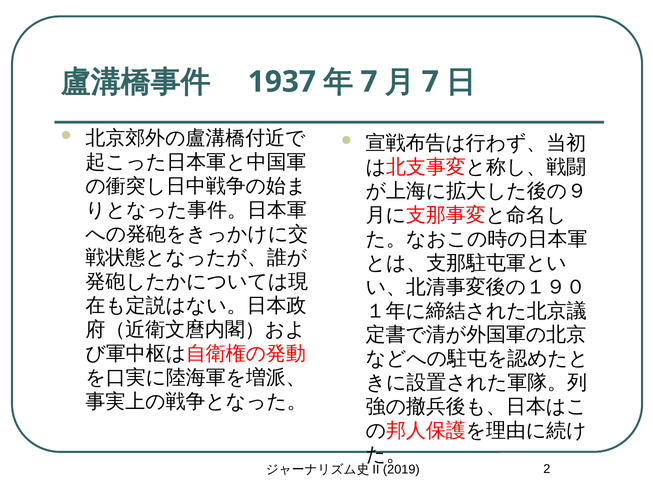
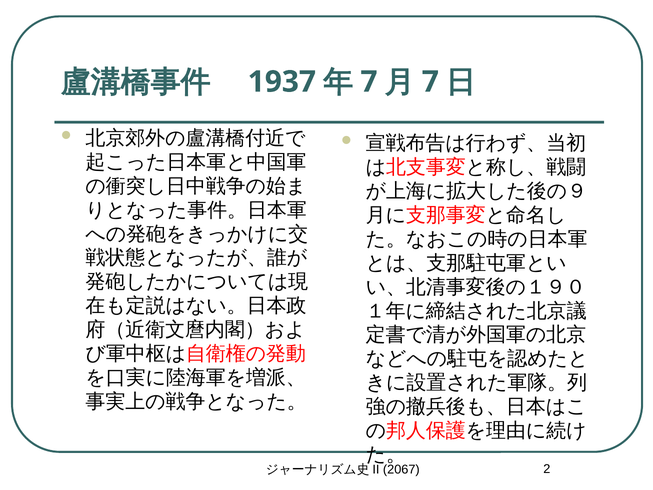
2019: 2019 -> 2067 (401, 469)
